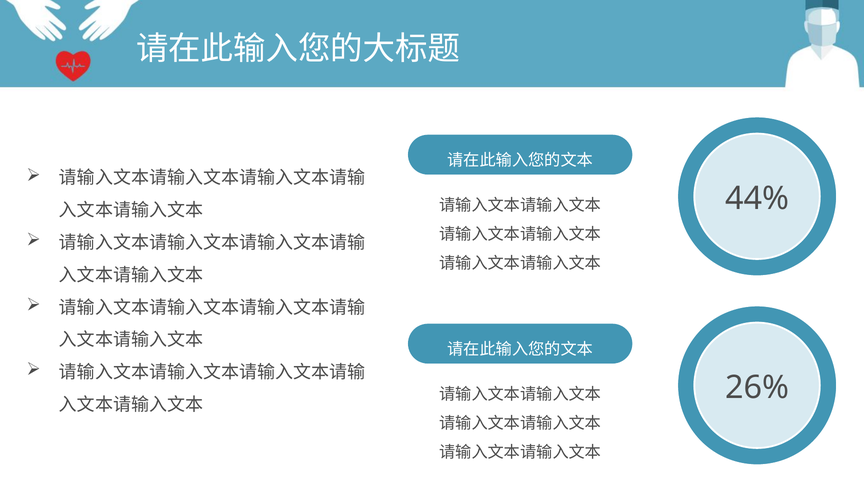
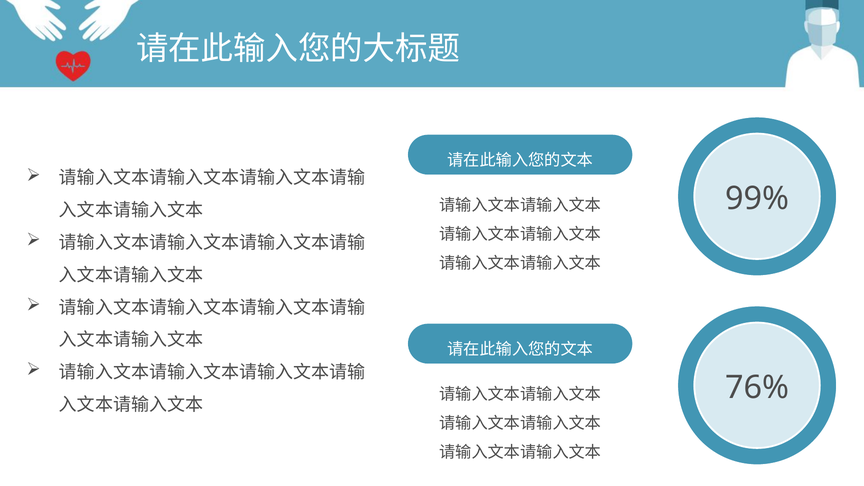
44%: 44% -> 99% (757, 199)
26%: 26% -> 76% (757, 388)
